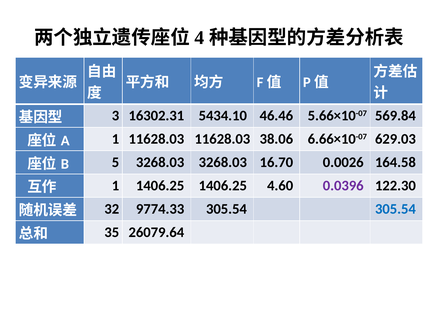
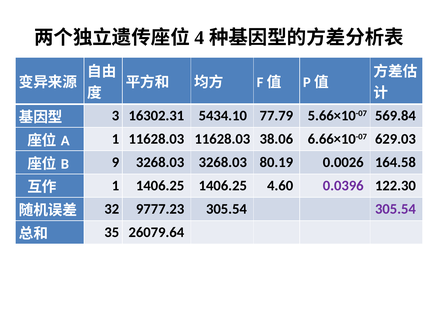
46.46: 46.46 -> 77.79 (276, 116)
5: 5 -> 9 (115, 162)
16.70: 16.70 -> 80.19 (276, 162)
9774.33: 9774.33 -> 9777.23 (160, 209)
305.54 colour: blue -> purple (395, 209)
